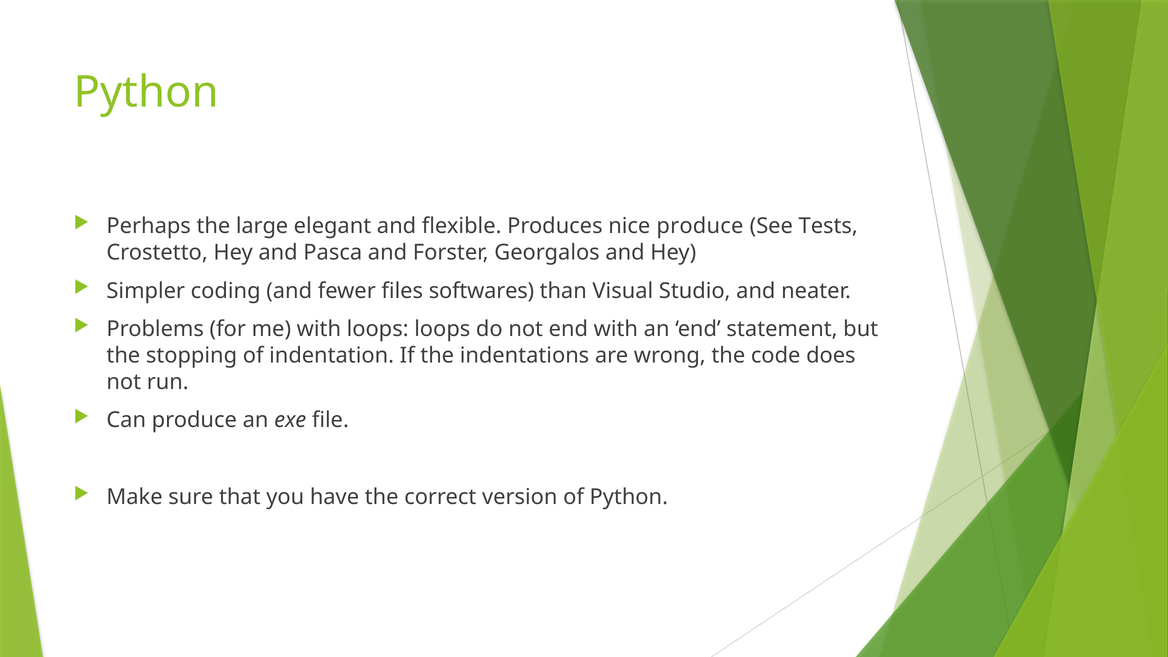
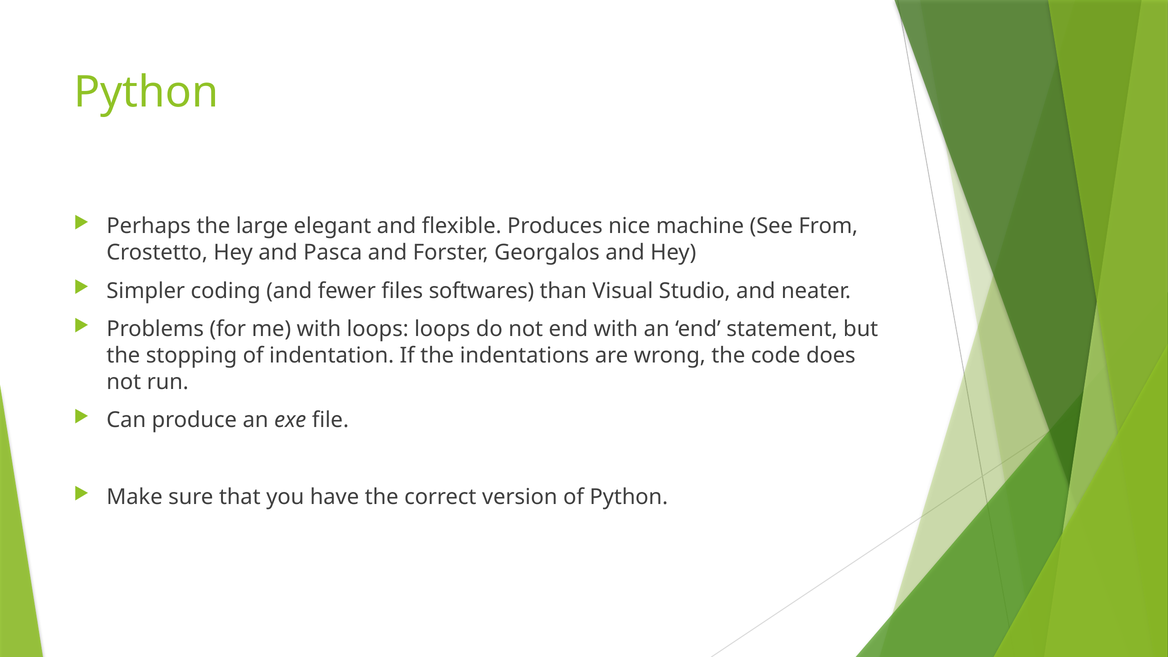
nice produce: produce -> machine (700, 226)
Tests: Tests -> From (828, 226)
